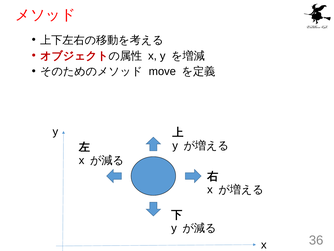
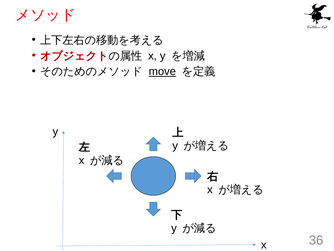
move underline: none -> present (162, 71)
